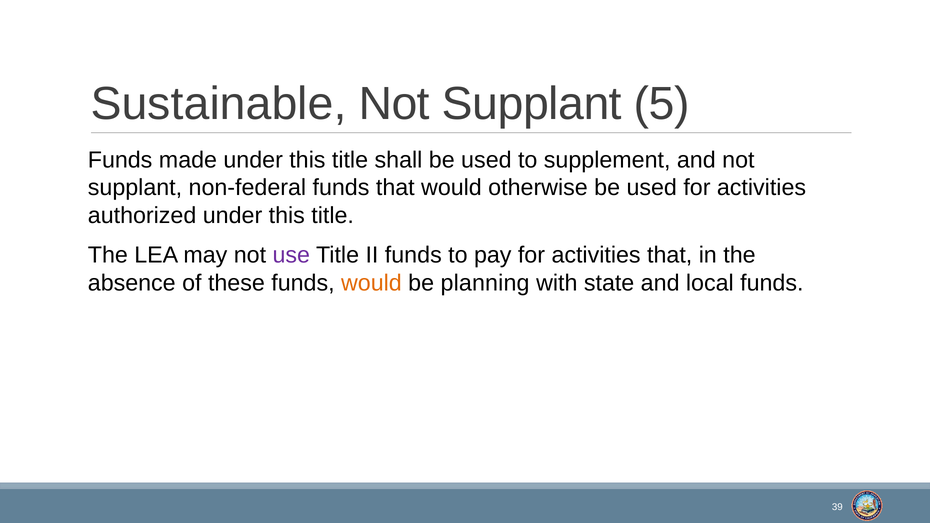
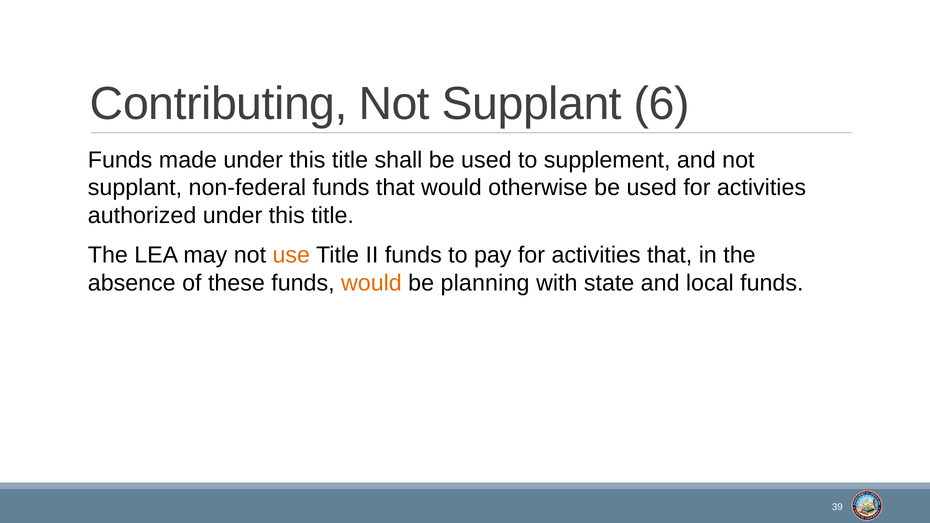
Sustainable: Sustainable -> Contributing (219, 104)
5: 5 -> 6 (662, 104)
use colour: purple -> orange (291, 255)
